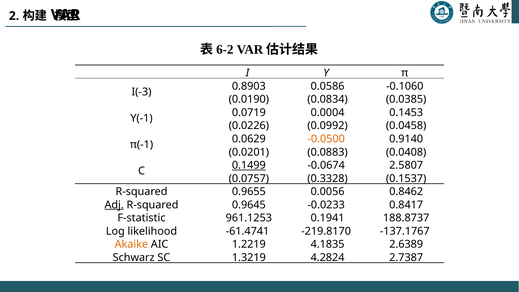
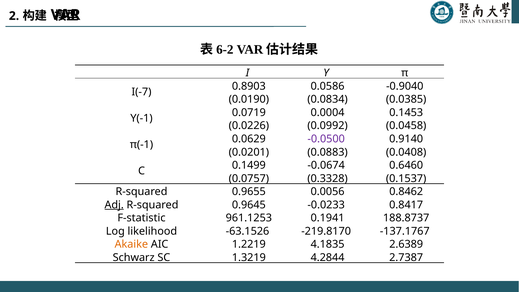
-0.1060: -0.1060 -> -0.9040 (405, 86)
I(-3: I(-3 -> I(-7 (141, 92)
-0.0500 colour: orange -> purple (326, 139)
0.1499 underline: present -> none (249, 165)
2.5807: 2.5807 -> 0.6460 (406, 165)
-61.4741: -61.4741 -> -63.1526 (247, 231)
4.2824: 4.2824 -> 4.2844 (328, 258)
